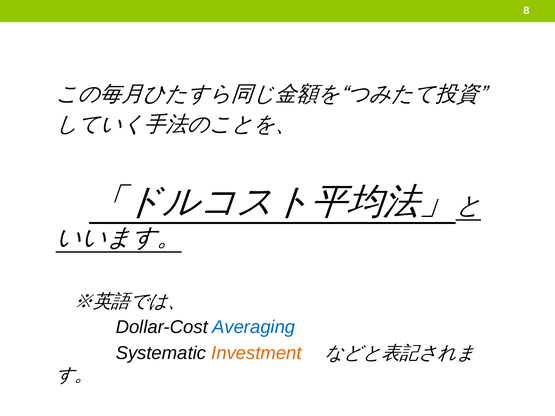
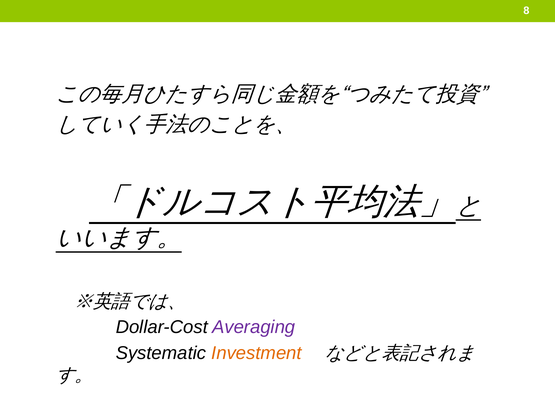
Averaging colour: blue -> purple (254, 327)
